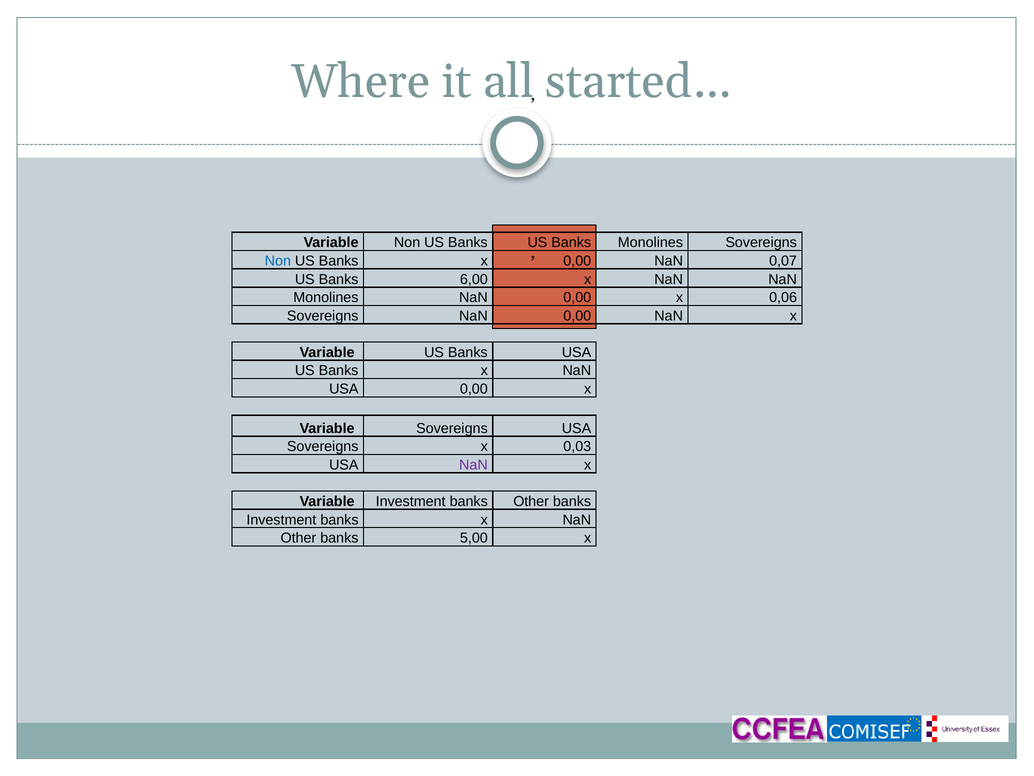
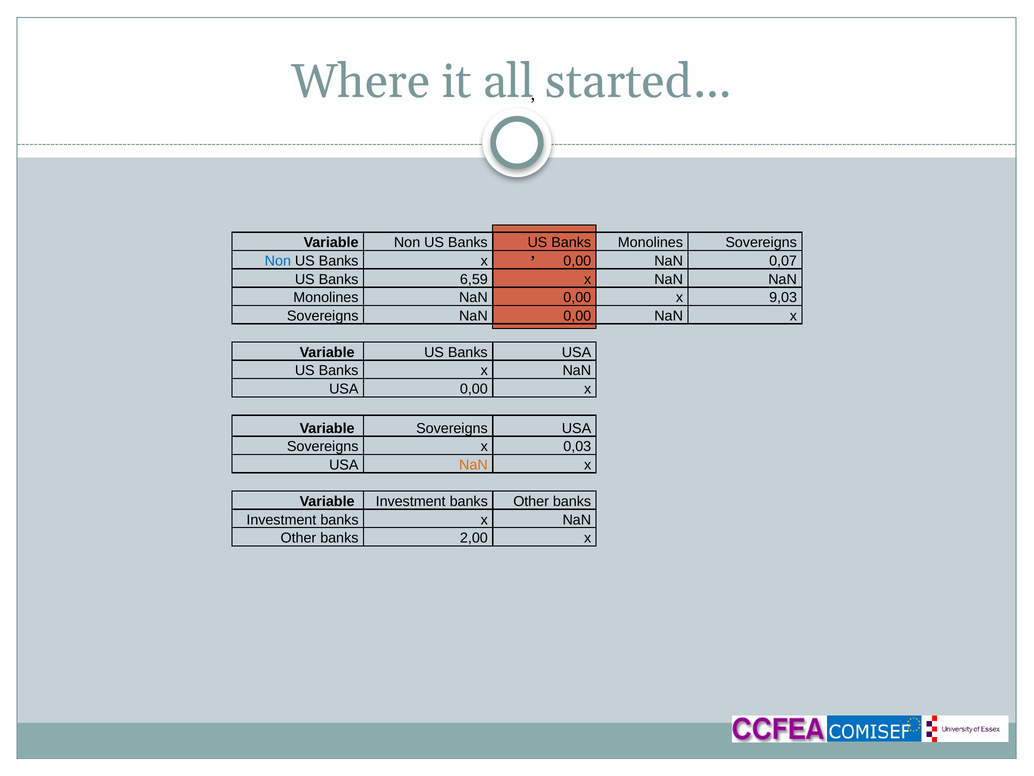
6,00: 6,00 -> 6,59 (474, 279)
0,06: 0,06 -> 9,03 (783, 297)
NaN colour: purple -> orange (473, 465)
5,00: 5,00 -> 2,00 (474, 538)
